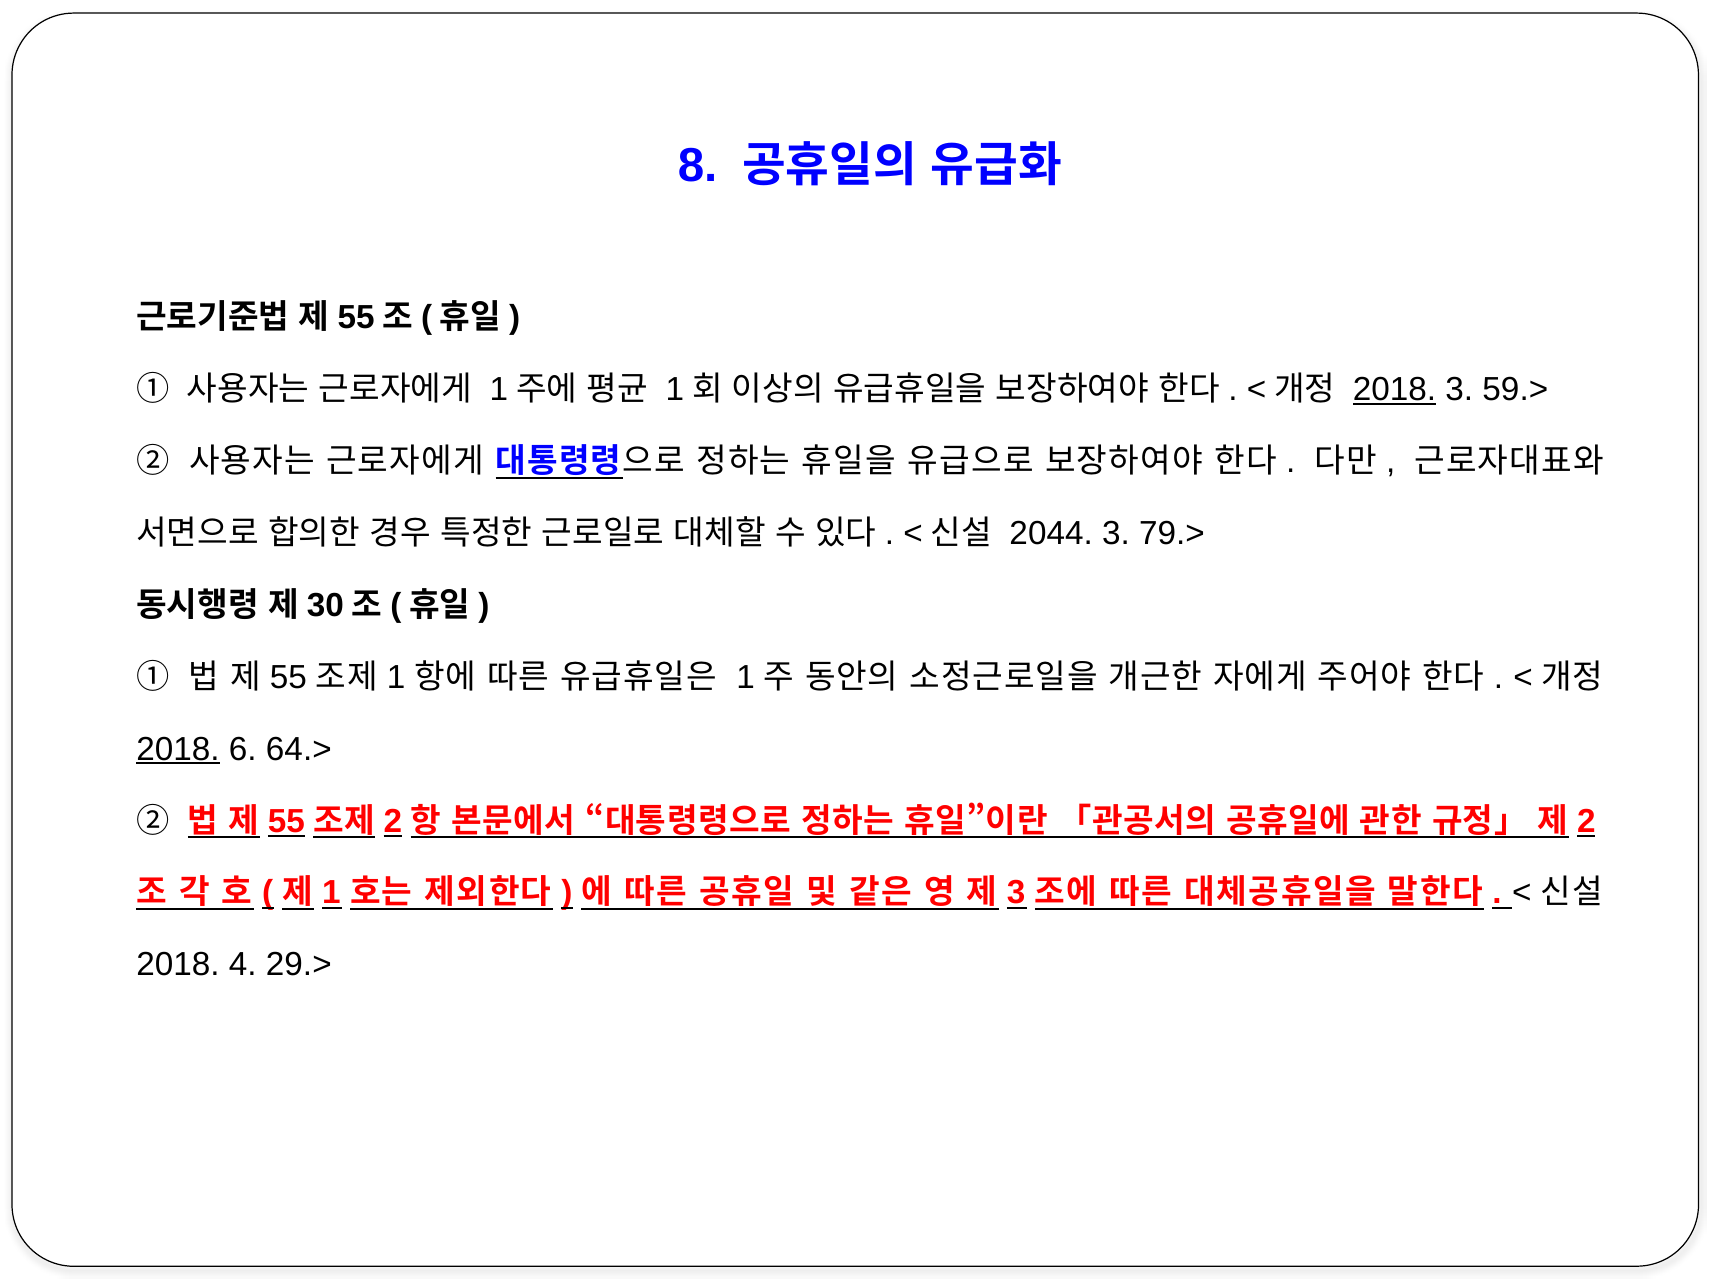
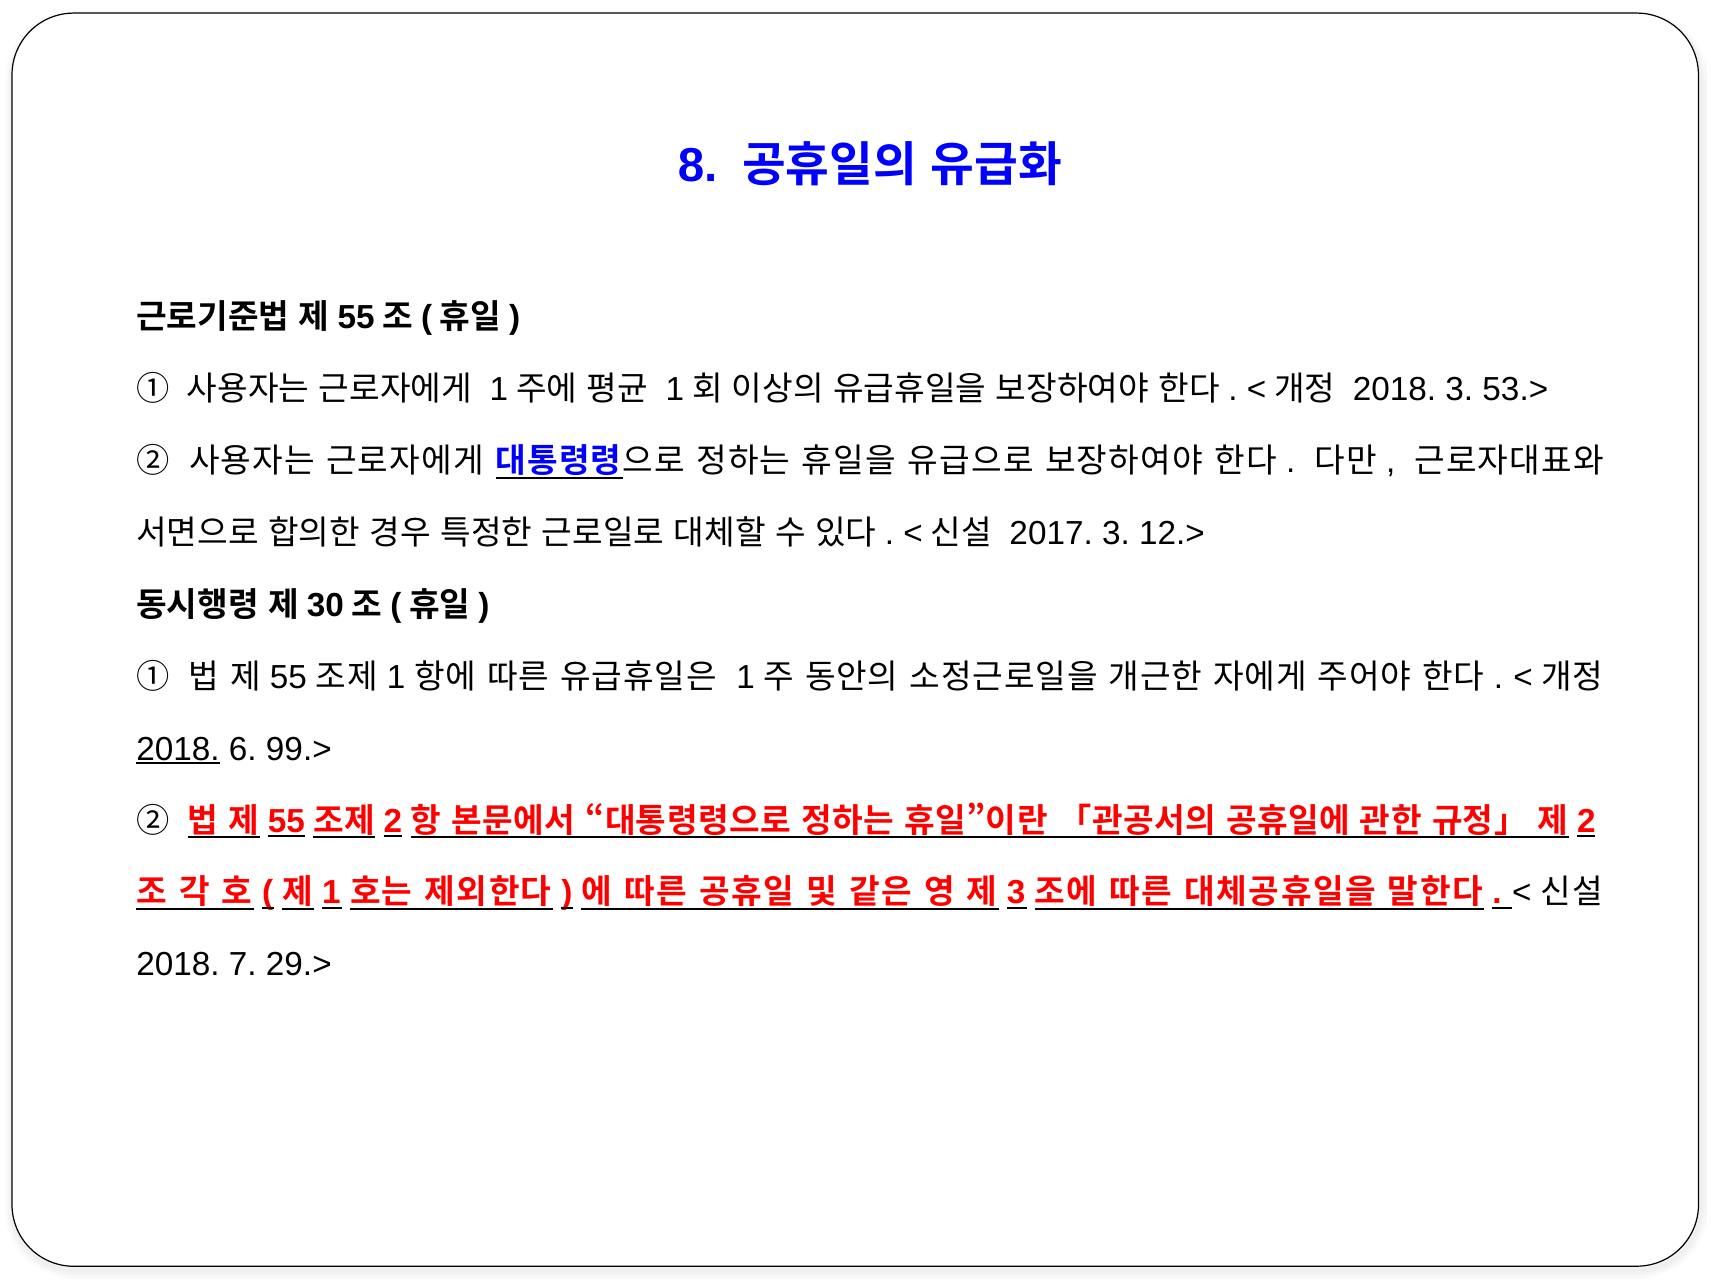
2018 underline: present -> none (1395, 389)
59.>: 59.> -> 53.> (1515, 389)
2044: 2044 -> 2017 (1051, 533)
79.>: 79.> -> 12.> (1172, 533)
64.>: 64.> -> 99.> (299, 749)
4: 4 -> 7 (243, 964)
